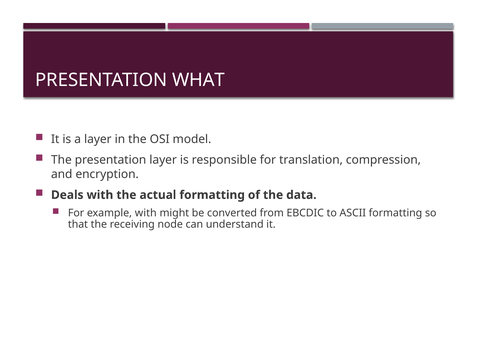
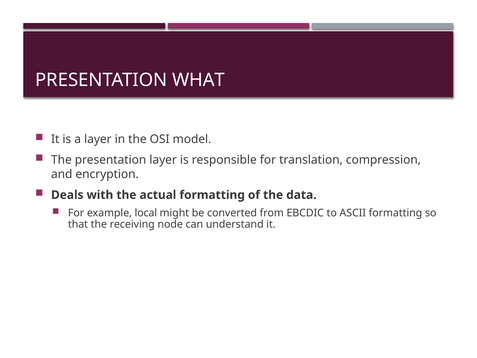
example with: with -> local (146, 213)
